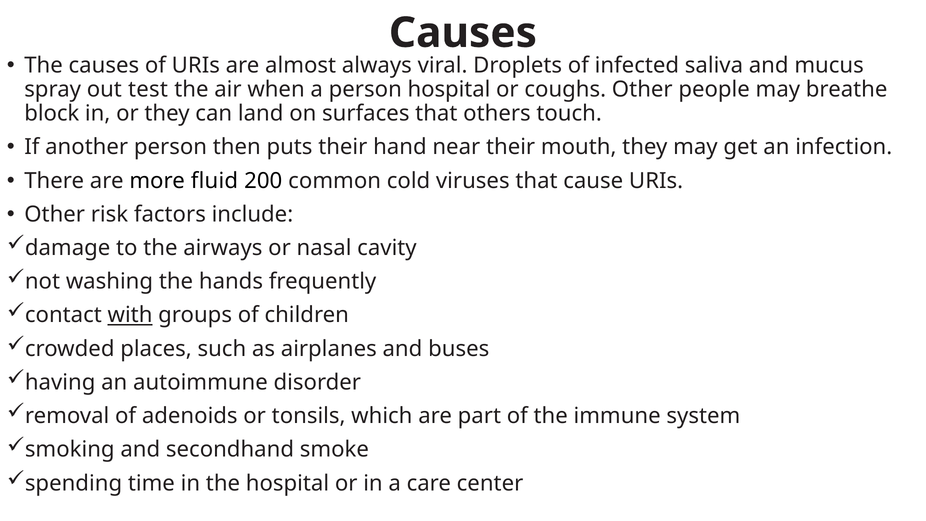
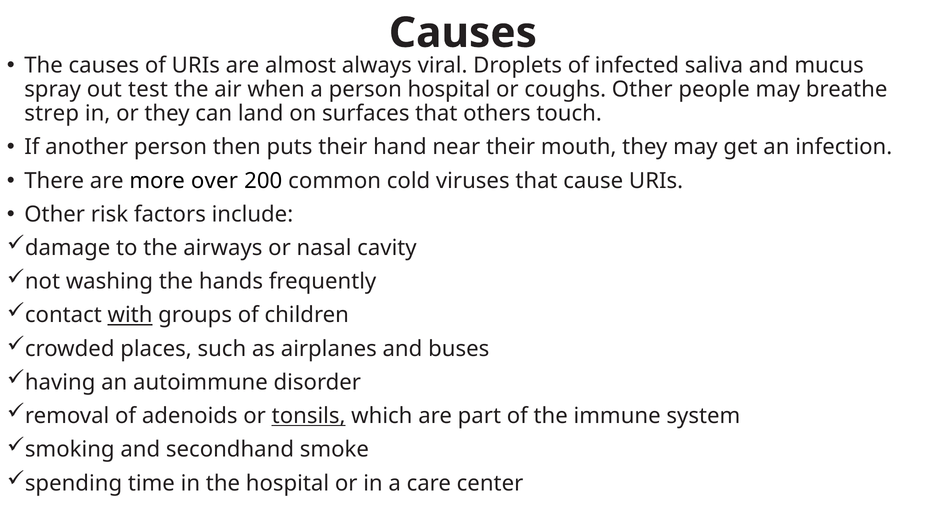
block: block -> strep (52, 113)
fluid: fluid -> over (214, 181)
tonsils underline: none -> present (309, 416)
